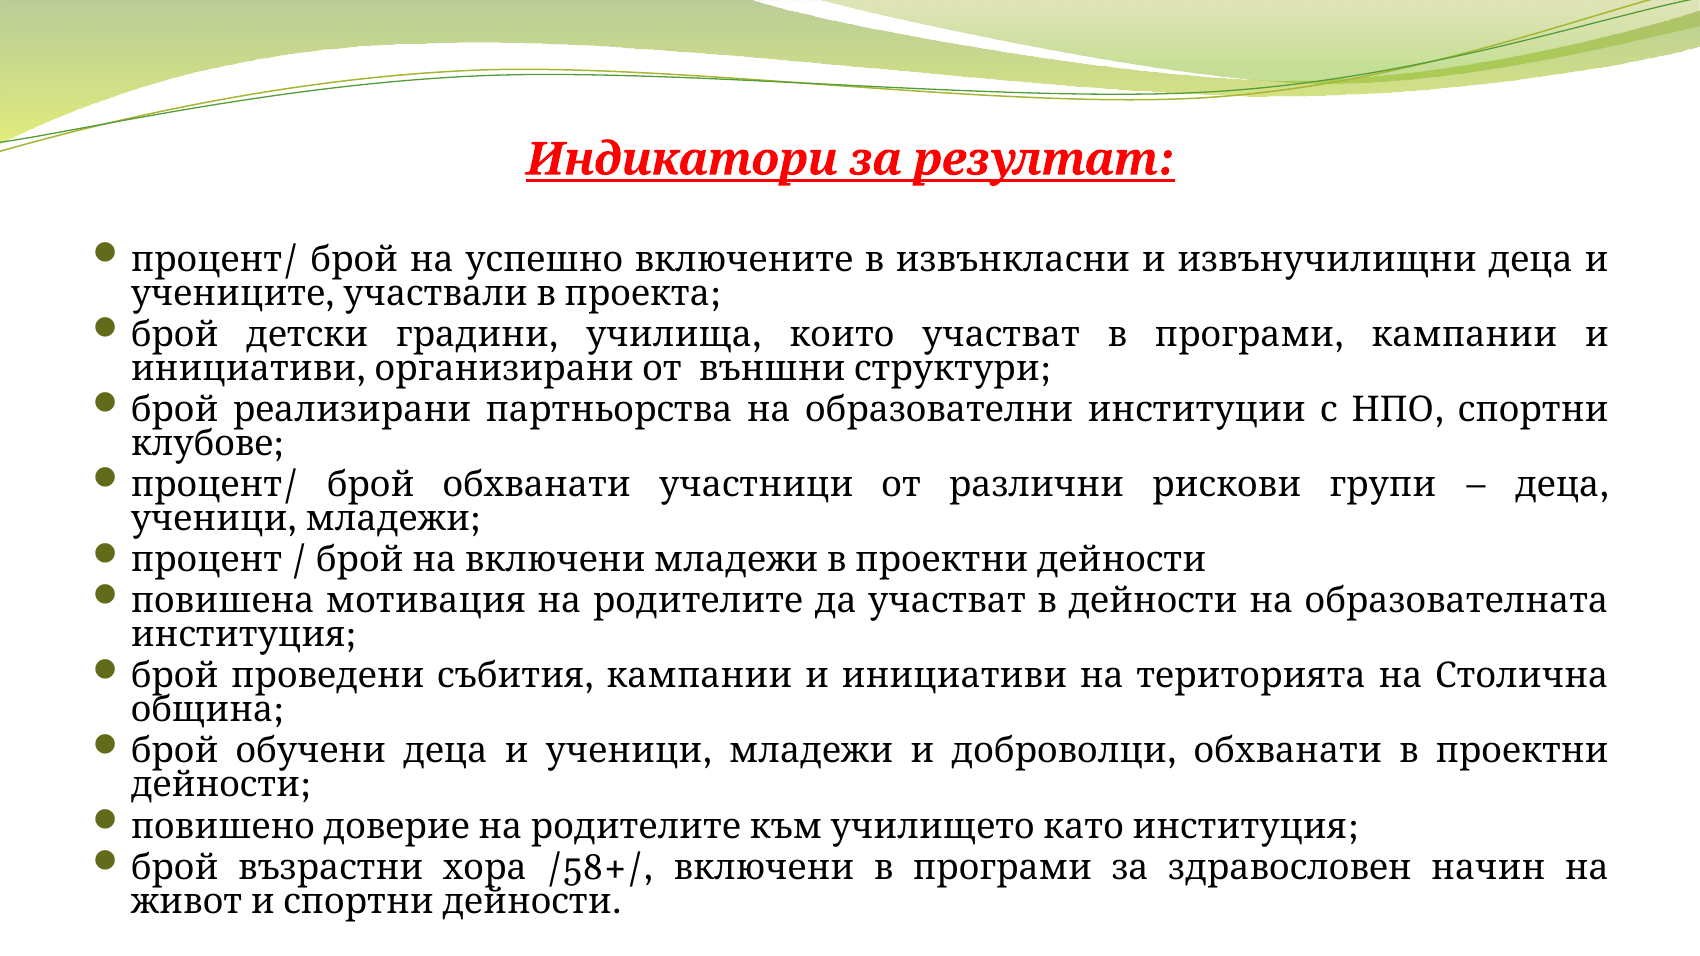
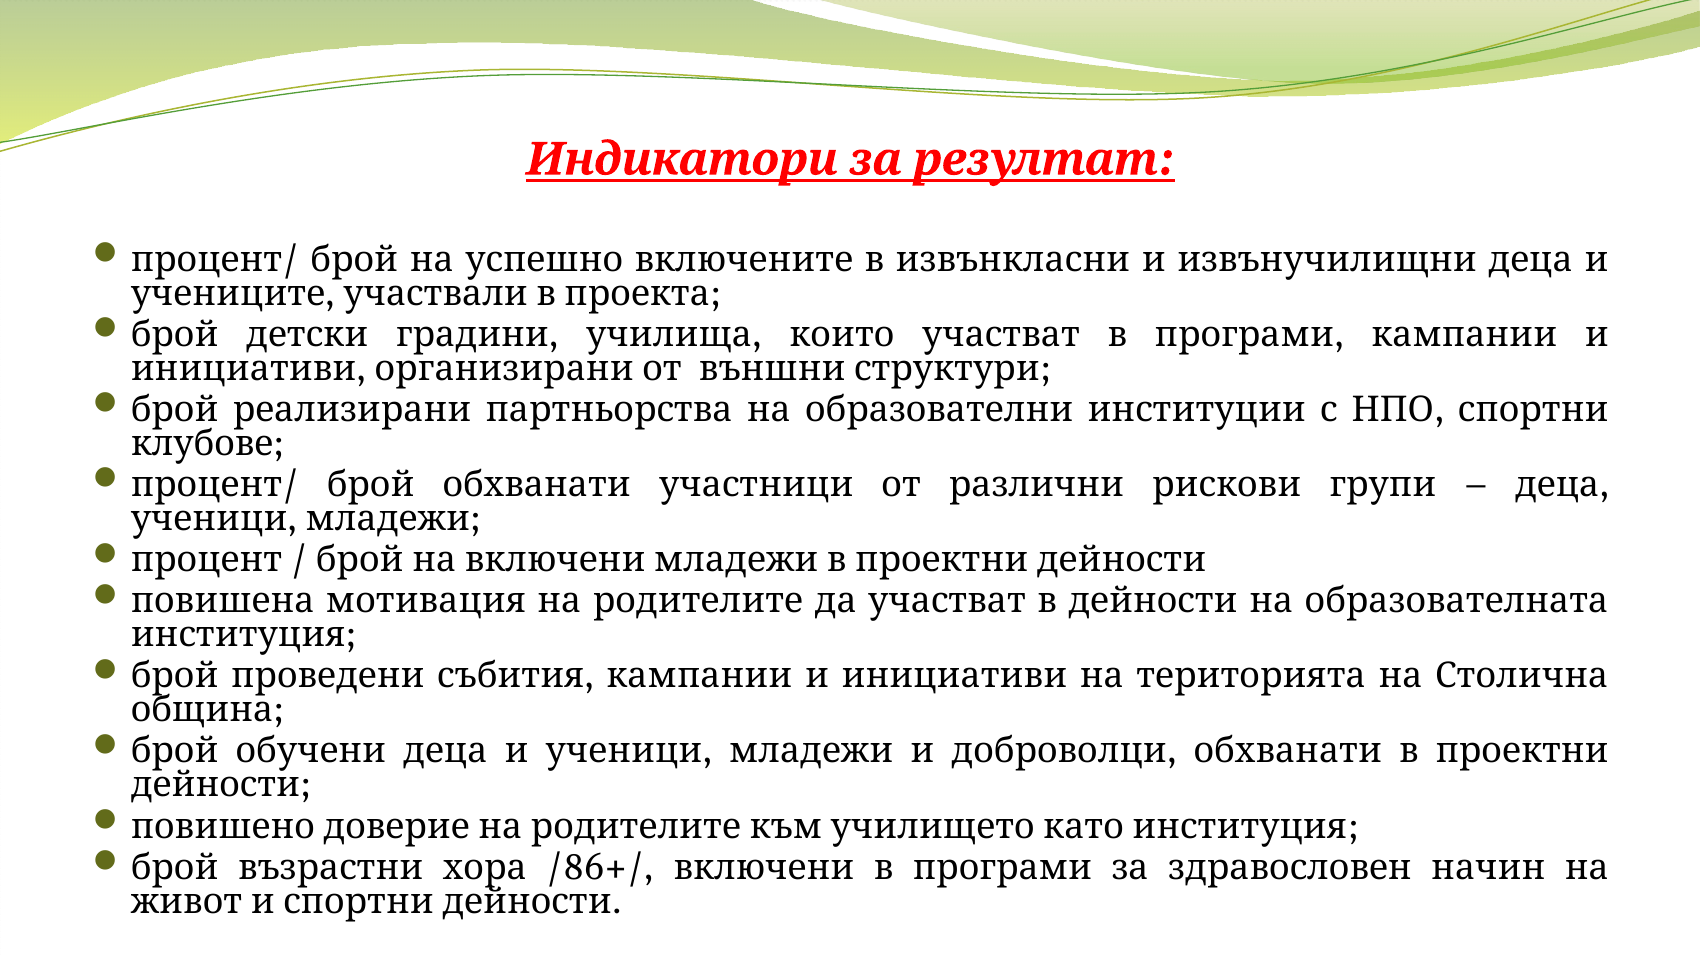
/58+/: /58+/ -> /86+/ (600, 868)
